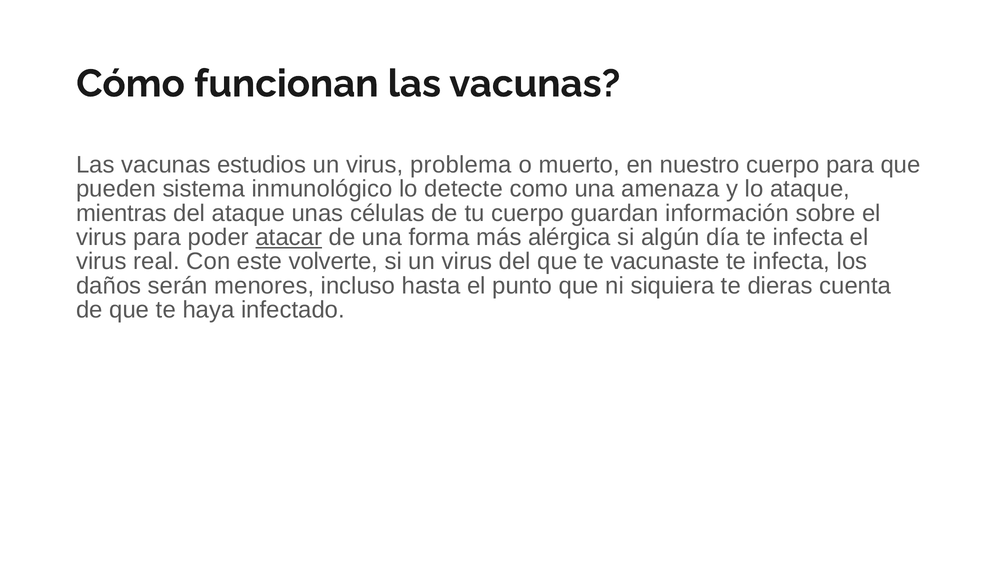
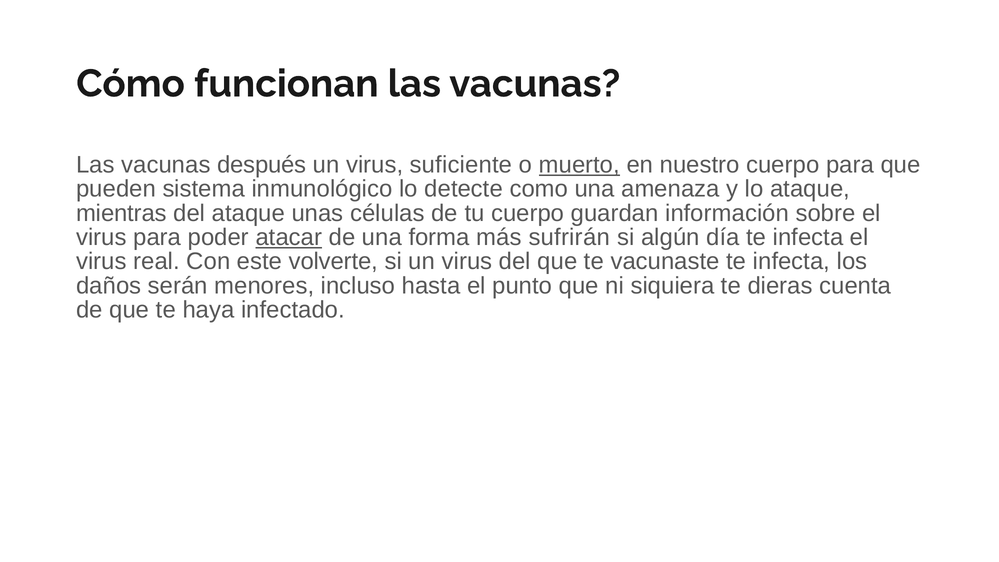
estudios: estudios -> después (262, 165)
problema: problema -> suficiente (461, 165)
muerto underline: none -> present (579, 165)
alérgica: alérgica -> sufrirán (569, 237)
